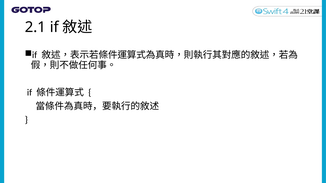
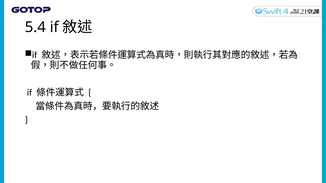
2.1: 2.1 -> 5.4 (35, 27)
